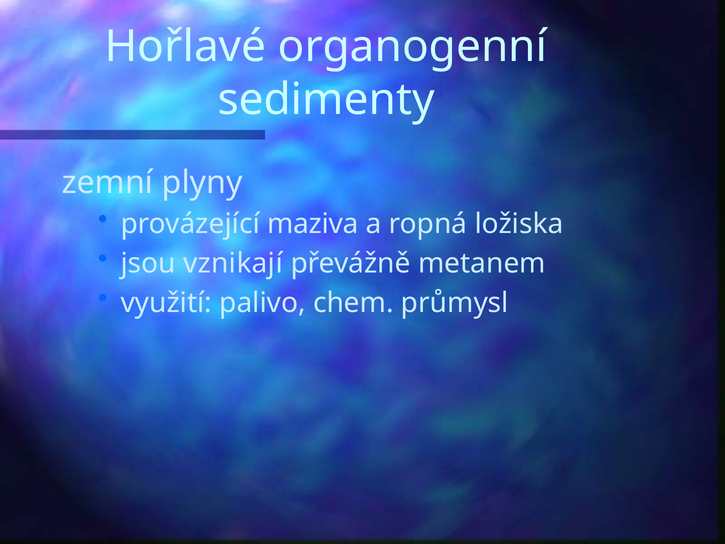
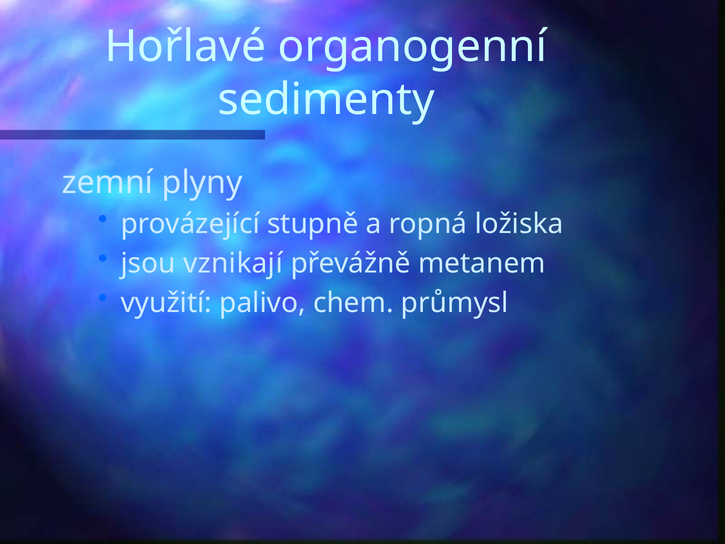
maziva: maziva -> stupně (313, 224)
